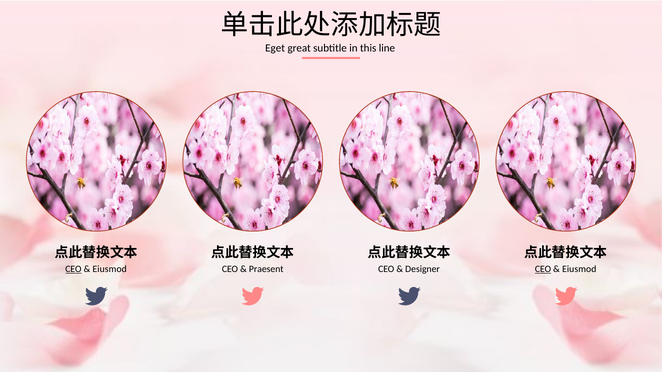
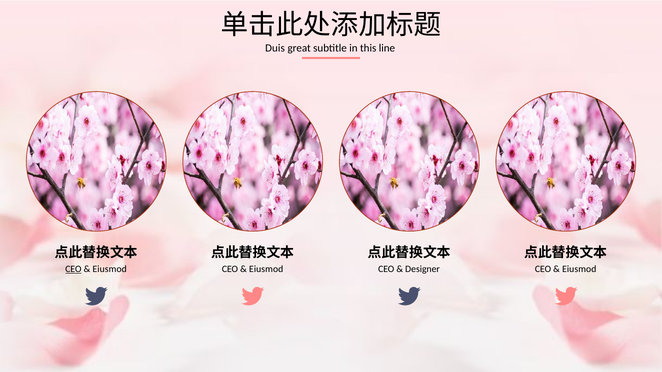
Eget: Eget -> Duis (275, 48)
Praesent: Praesent -> Eiusmod (266, 269)
CEO underline: present -> none (543, 269)
